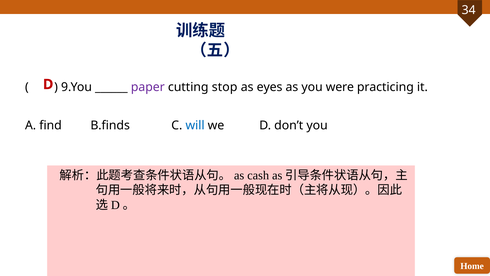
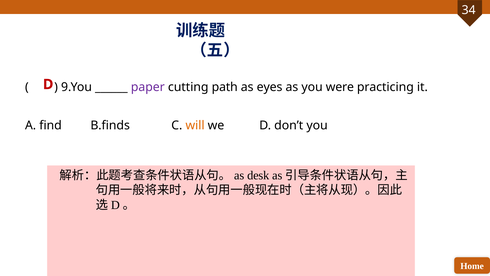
stop: stop -> path (225, 87)
will colour: blue -> orange (195, 125)
cash: cash -> desk (258, 175)
